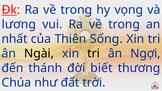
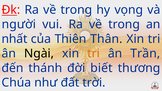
lương: lương -> người (19, 24)
Sống: Sống -> Thân (106, 39)
tri colour: black -> orange (94, 54)
Ngợi: Ngợi -> Trần (145, 54)
